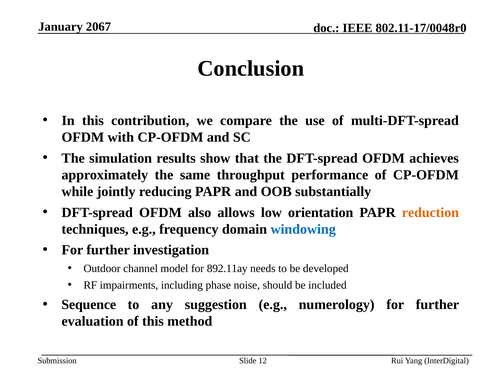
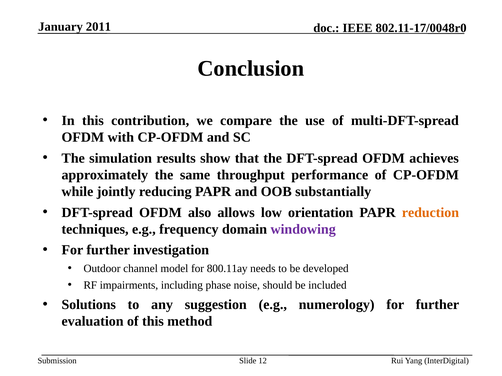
2067: 2067 -> 2011 (98, 27)
windowing colour: blue -> purple (303, 229)
892.11ay: 892.11ay -> 800.11ay (227, 269)
Sequence: Sequence -> Solutions (89, 305)
